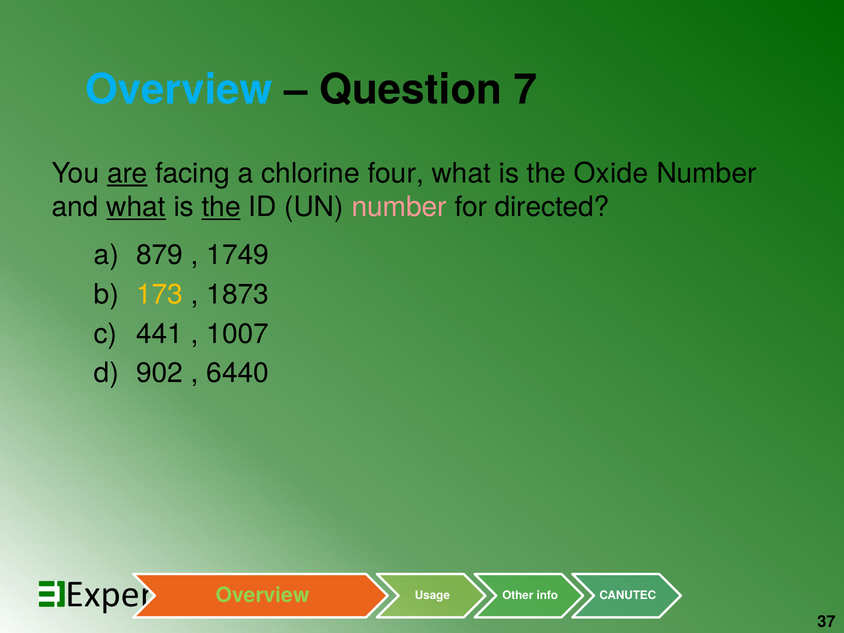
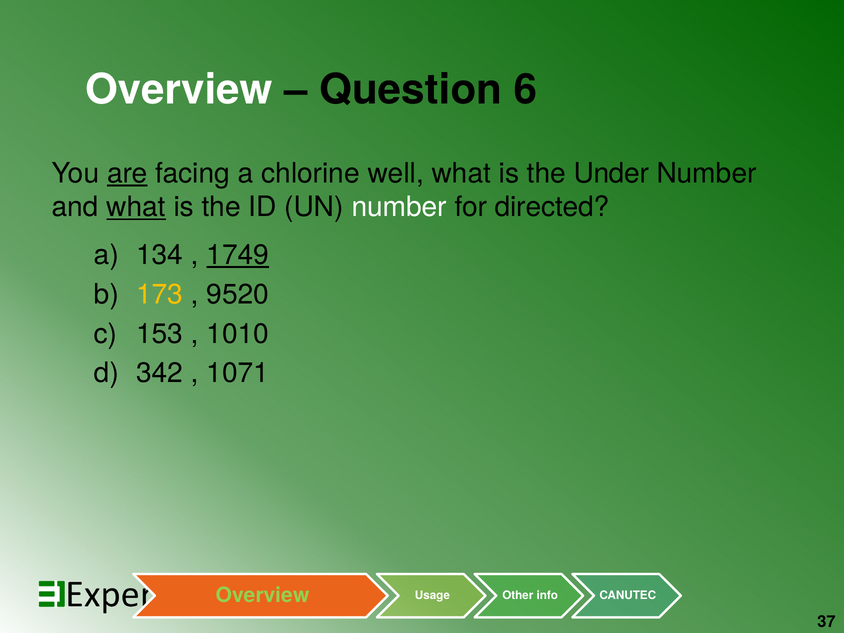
Overview colour: light blue -> white (179, 90)
7: 7 -> 6 (526, 90)
four: four -> well (396, 173)
Oxide: Oxide -> Under (611, 173)
the underline: present -> none (221, 207)
number colour: pink -> white (399, 207)
879: 879 -> 134 (160, 255)
1749 underline: none -> present (238, 255)
1873: 1873 -> 9520 (238, 294)
441: 441 -> 153 (160, 334)
1007: 1007 -> 1010 (238, 334)
902: 902 -> 342 (160, 373)
6440: 6440 -> 1071 (238, 373)
